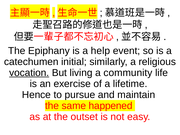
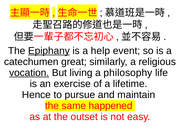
Epiphany underline: none -> present (49, 51)
initial: initial -> great (74, 62)
community: community -> philosophy (128, 73)
